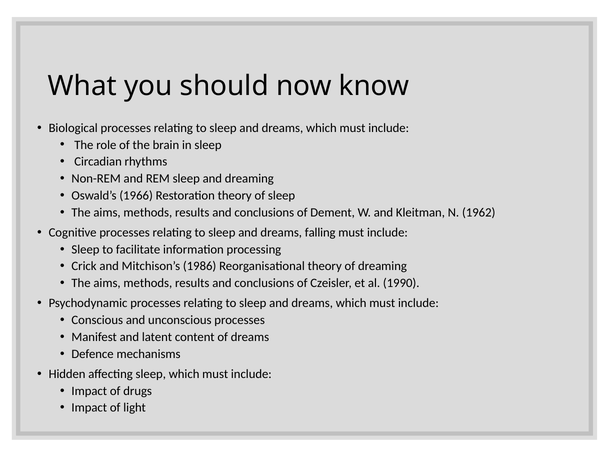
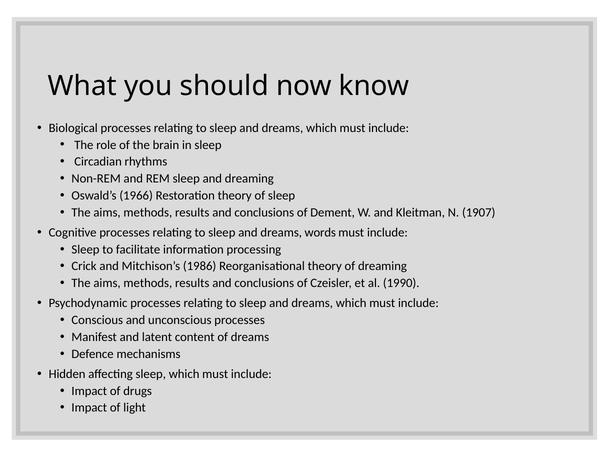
1962: 1962 -> 1907 (479, 212)
falling: falling -> words (320, 232)
